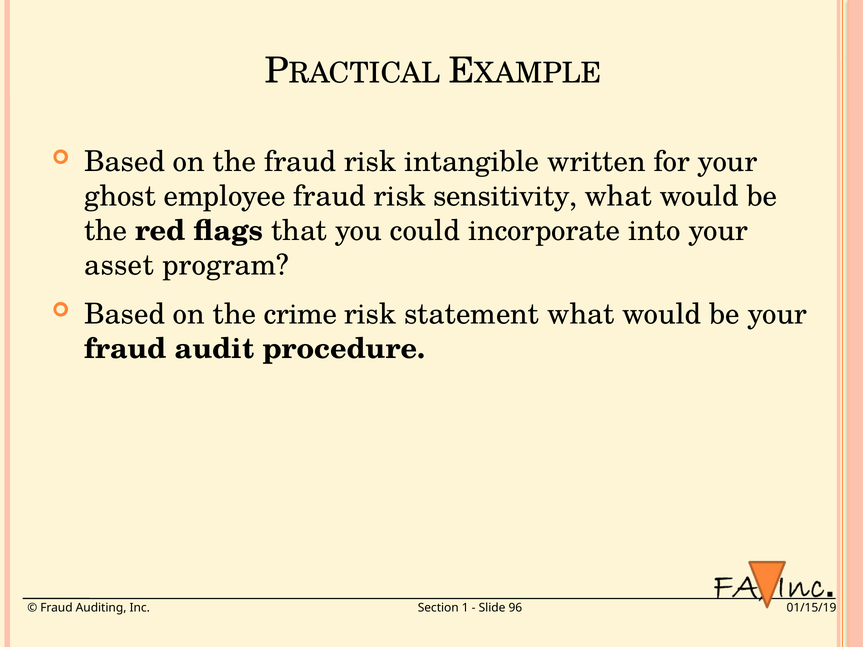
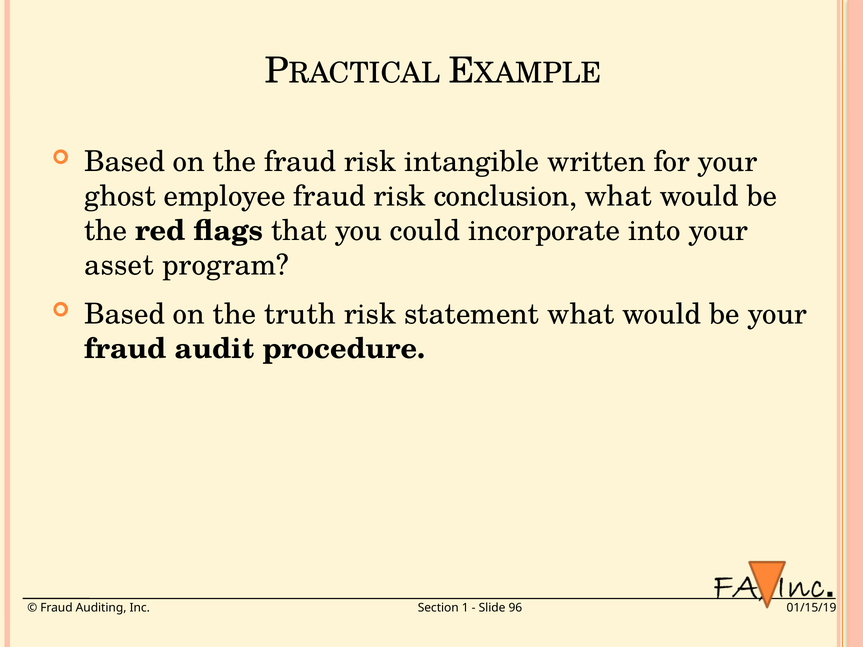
sensitivity: sensitivity -> conclusion (505, 196)
crime: crime -> truth (300, 314)
